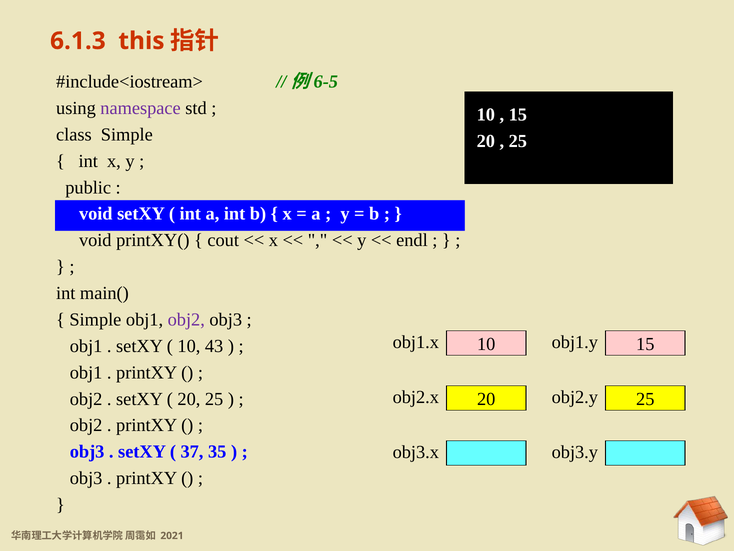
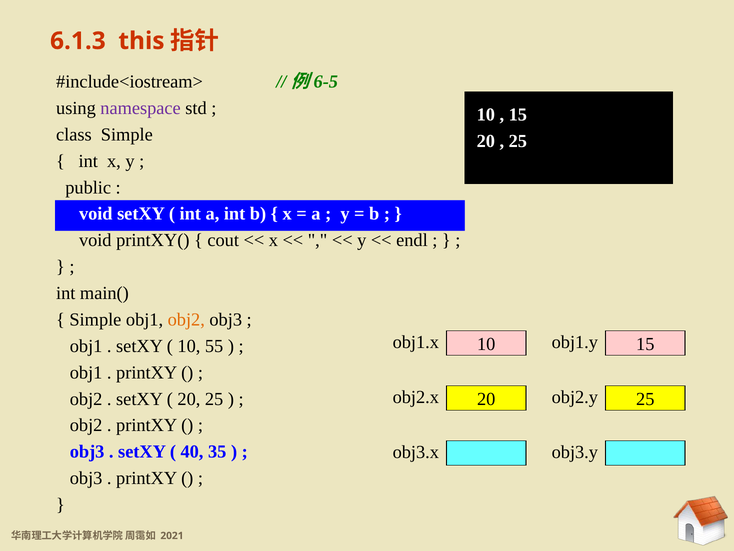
obj2 colour: purple -> orange (186, 319)
43: 43 -> 55 (214, 346)
37: 37 -> 40 (192, 451)
